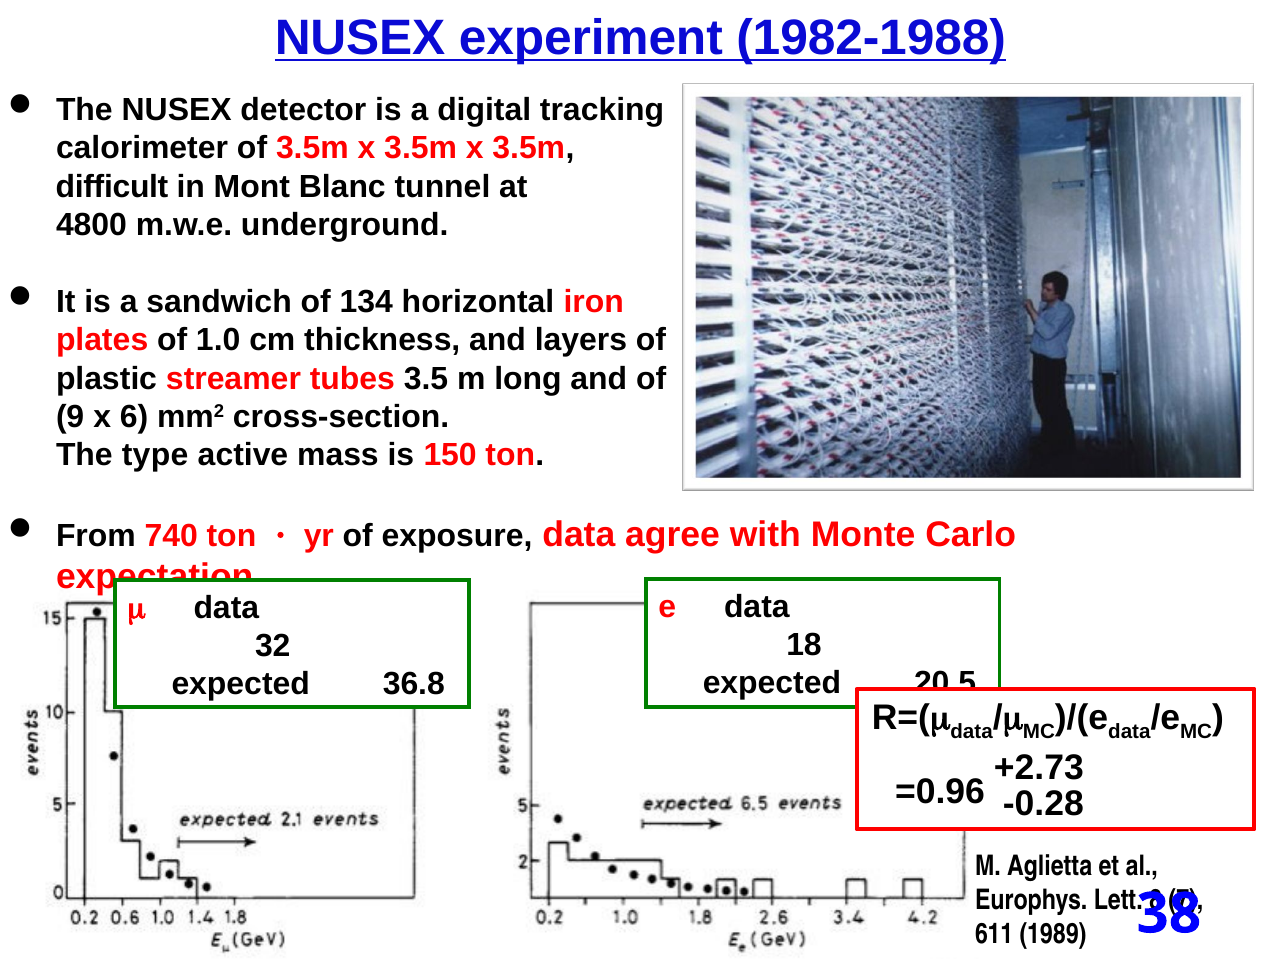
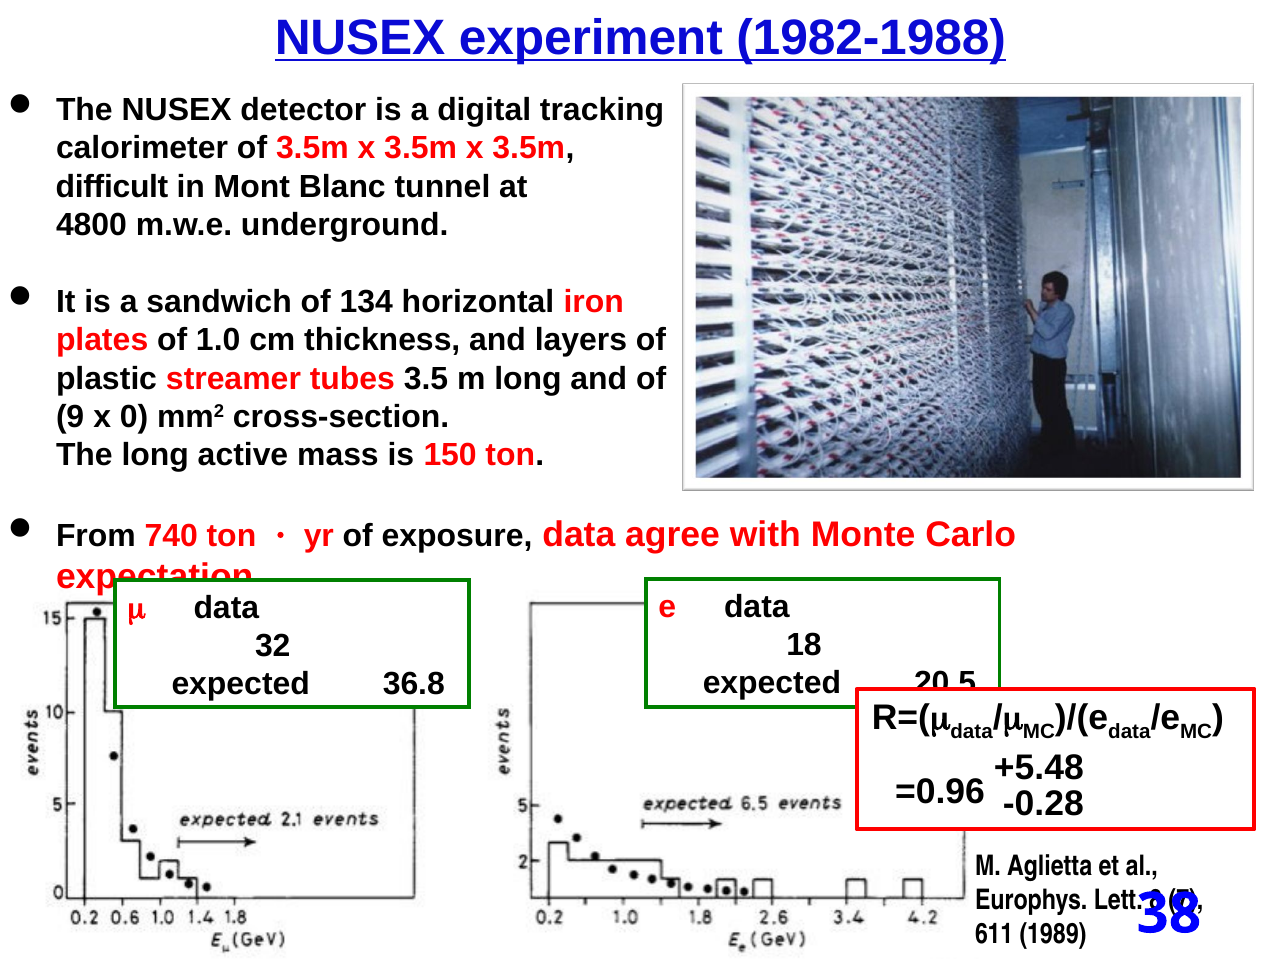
6: 6 -> 0 (134, 417)
The type: type -> long (155, 455)
+2.73: +2.73 -> +5.48 (1039, 768)
